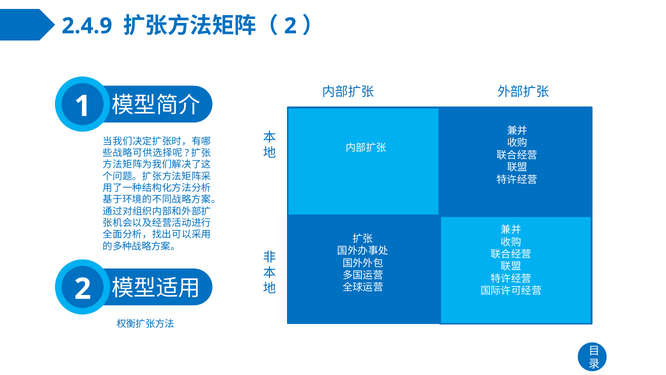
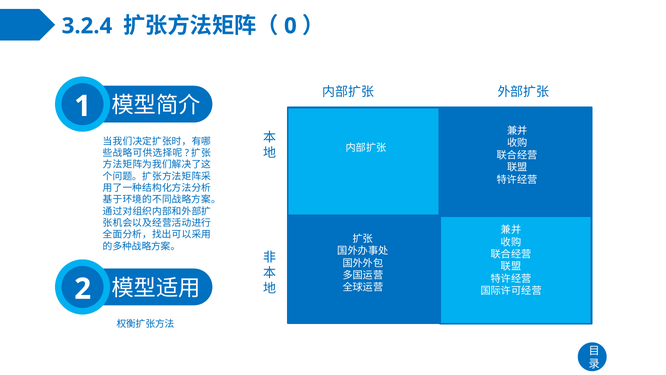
2.4.9: 2.4.9 -> 3.2.4 (87, 26)
2: 2 -> 0 (290, 26)
